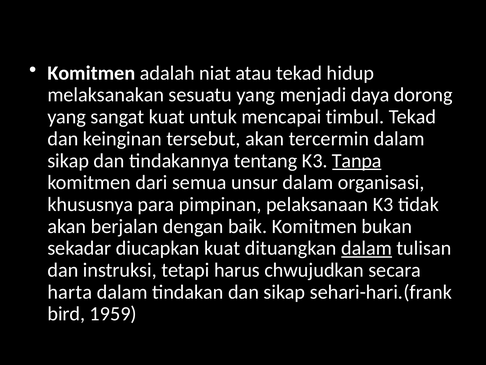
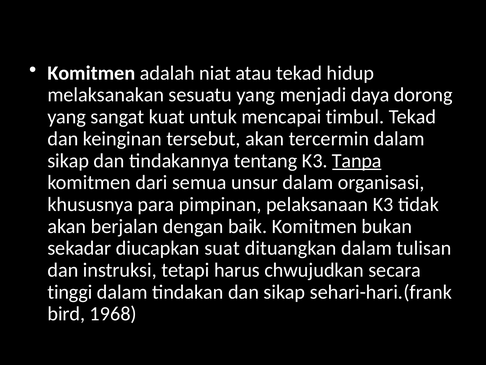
diucapkan kuat: kuat -> suat (222, 248)
dalam underline: present -> none (367, 248)
harta: harta -> tinggi (70, 292)
1959: 1959 -> 1968 (113, 314)
